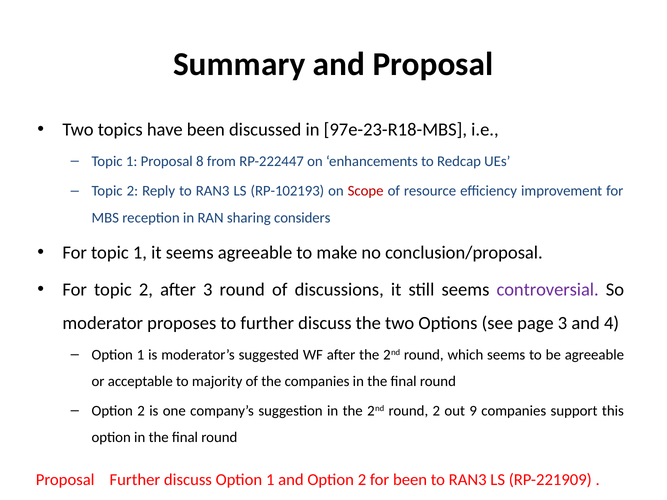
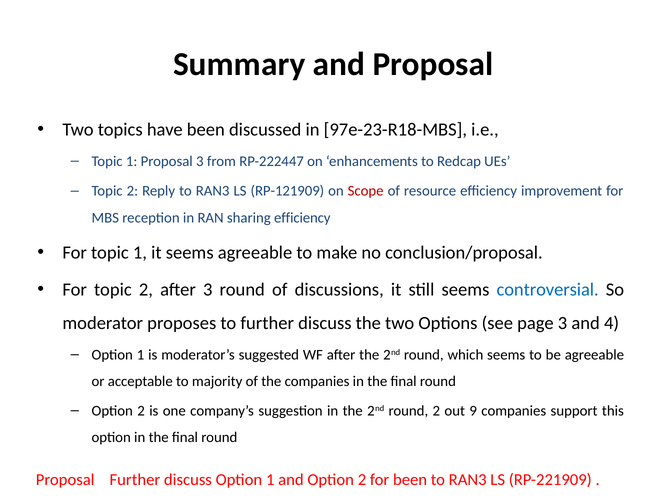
Proposal 8: 8 -> 3 (200, 161)
RP-102193: RP-102193 -> RP-121909 (287, 191)
sharing considers: considers -> efficiency (302, 218)
controversial colour: purple -> blue (548, 290)
